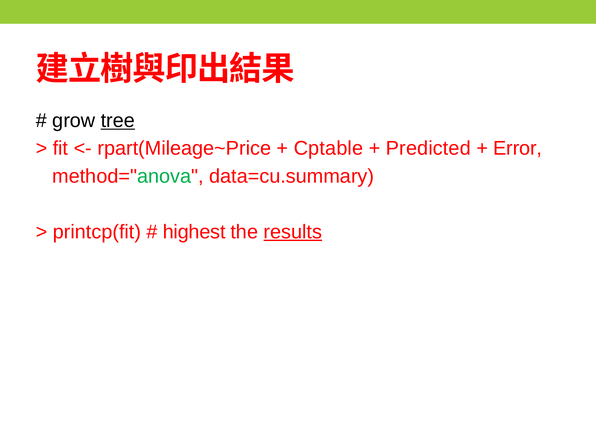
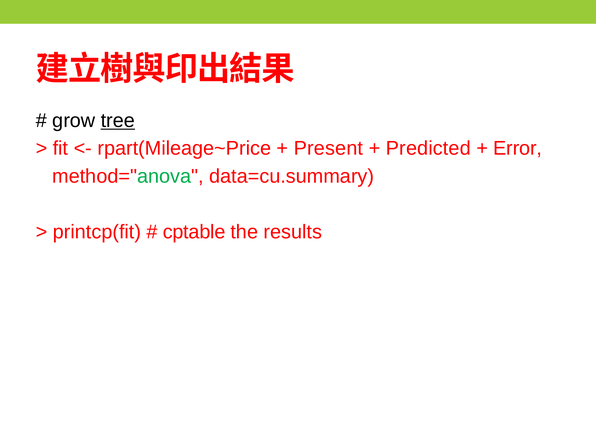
Cptable: Cptable -> Present (328, 148)
highest: highest -> cptable (194, 232)
results underline: present -> none (293, 232)
